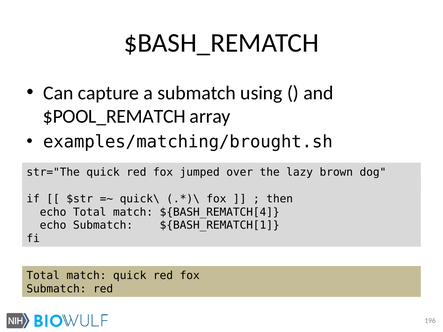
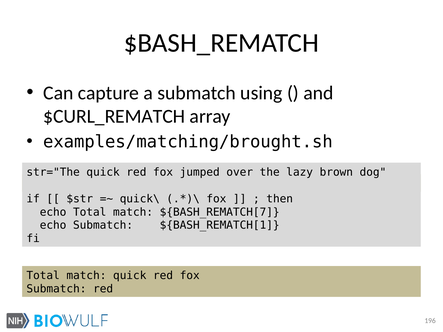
$POOL_REMATCH: $POOL_REMATCH -> $CURL_REMATCH (114, 117)
${BASH_REMATCH[4: ${BASH_REMATCH[4 -> ${BASH_REMATCH[7 (220, 212)
